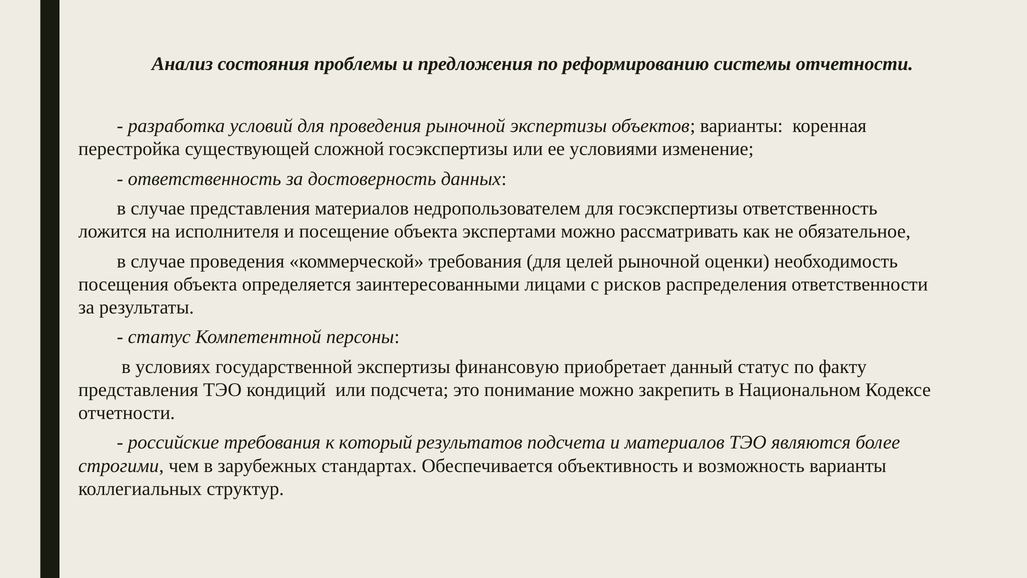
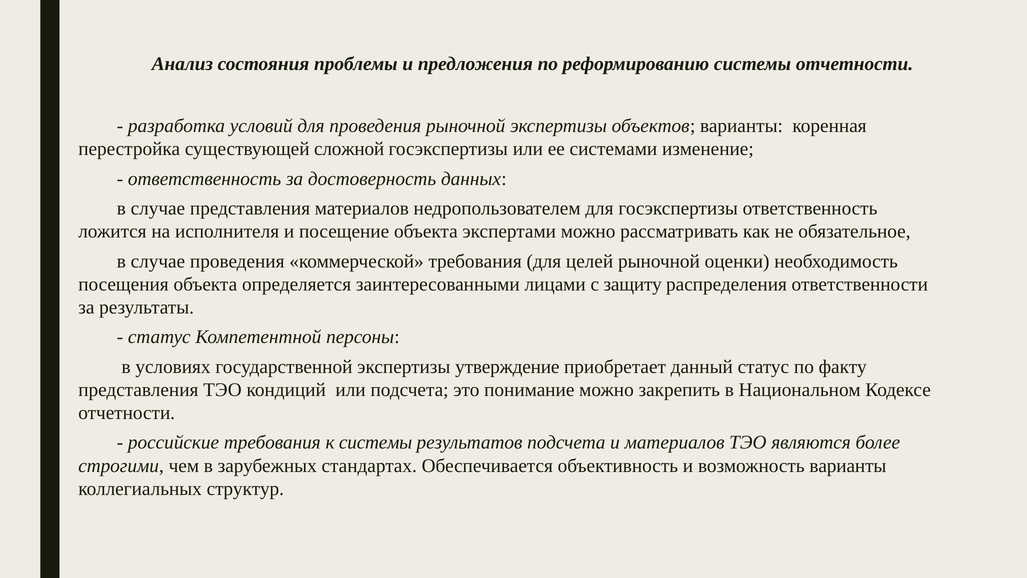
условиями: условиями -> системами (613, 149)
рисков: рисков -> защиту (633, 284)
финансовую: финансовую -> утверждение (507, 367)
к который: который -> системы (376, 442)
